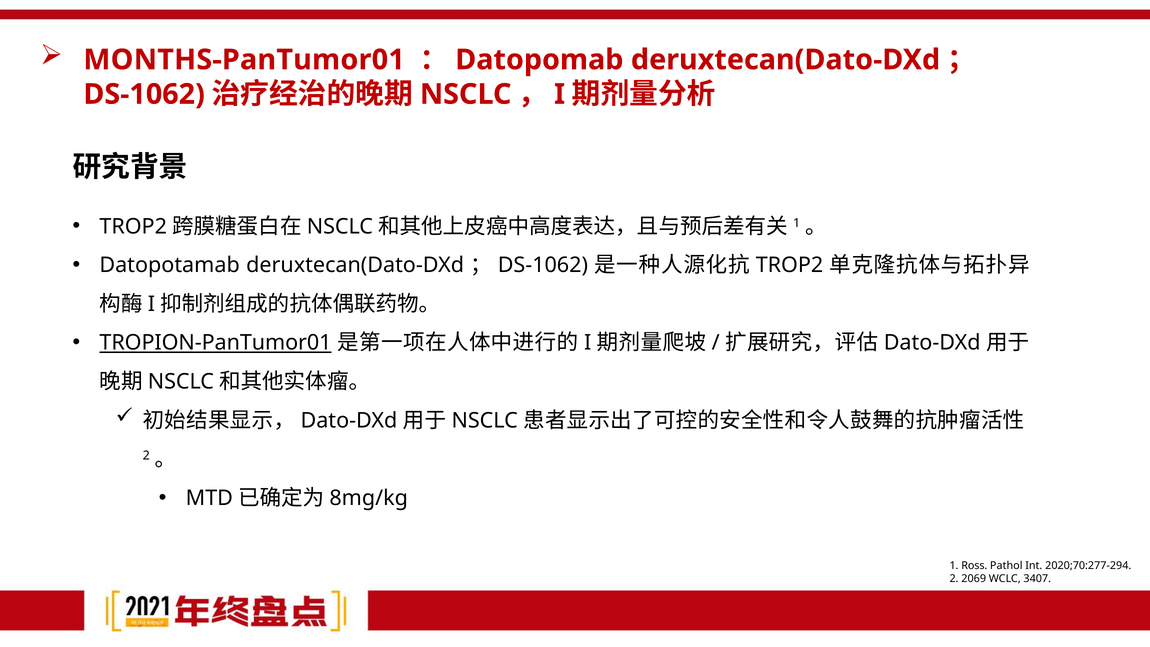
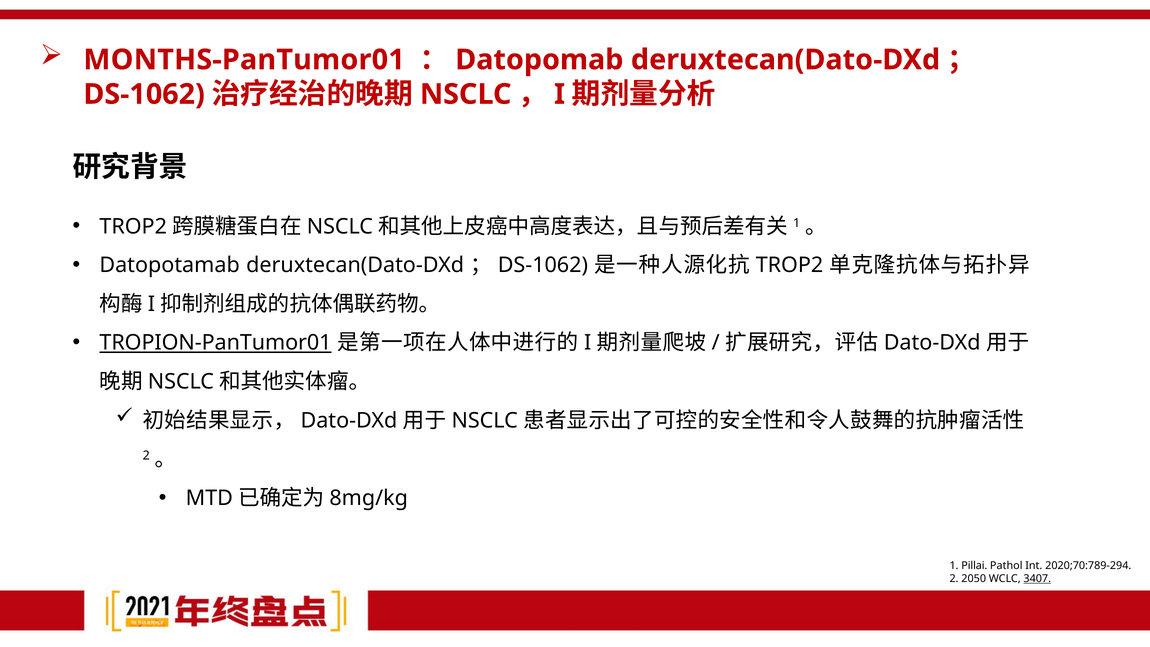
Ross: Ross -> Pillai (974, 565)
2020;70:277-294: 2020;70:277-294 -> 2020;70:789-294 (1088, 565)
2069: 2069 -> 2050 (974, 578)
3407 underline: none -> present (1037, 578)
